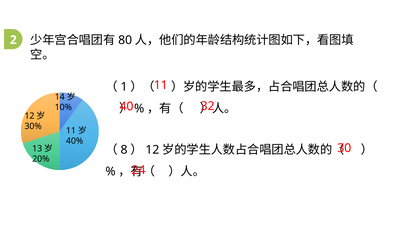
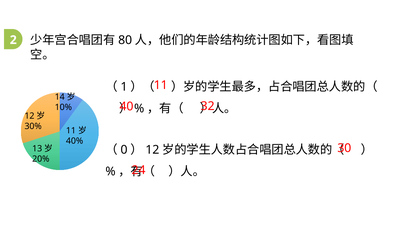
8: 8 -> 0 (124, 150)
